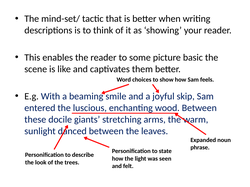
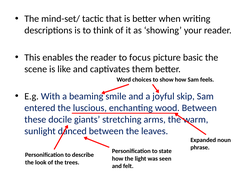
some: some -> focus (140, 58)
